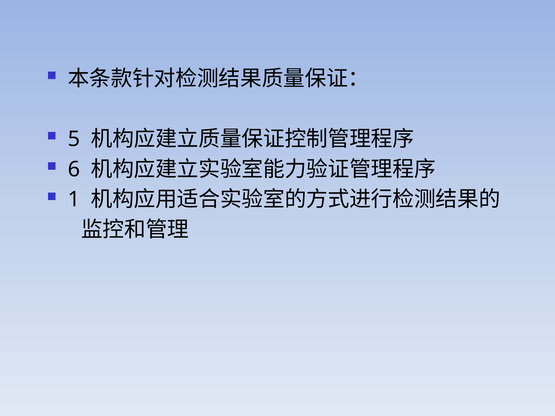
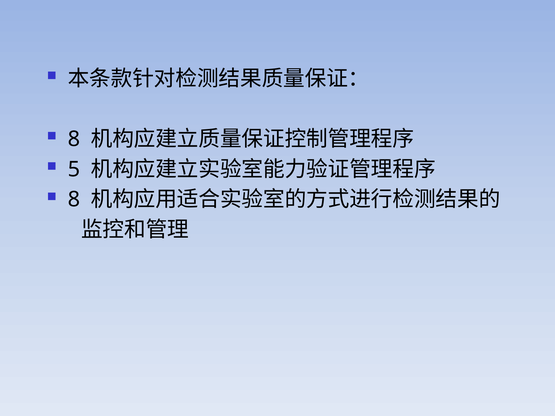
5: 5 -> 8 (74, 139)
6: 6 -> 5 (74, 169)
1: 1 -> 8 (74, 200)
